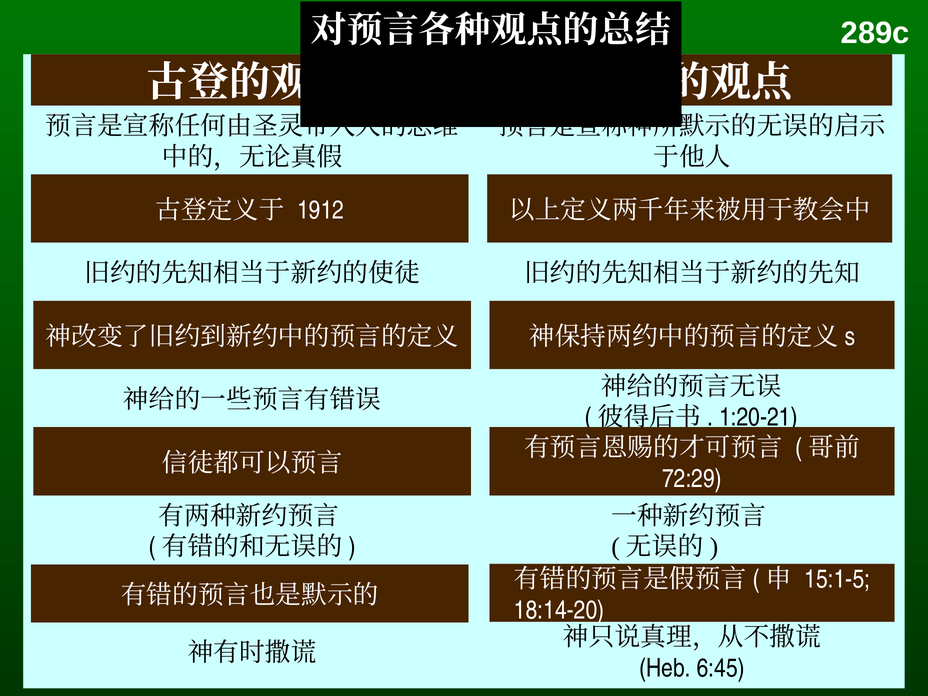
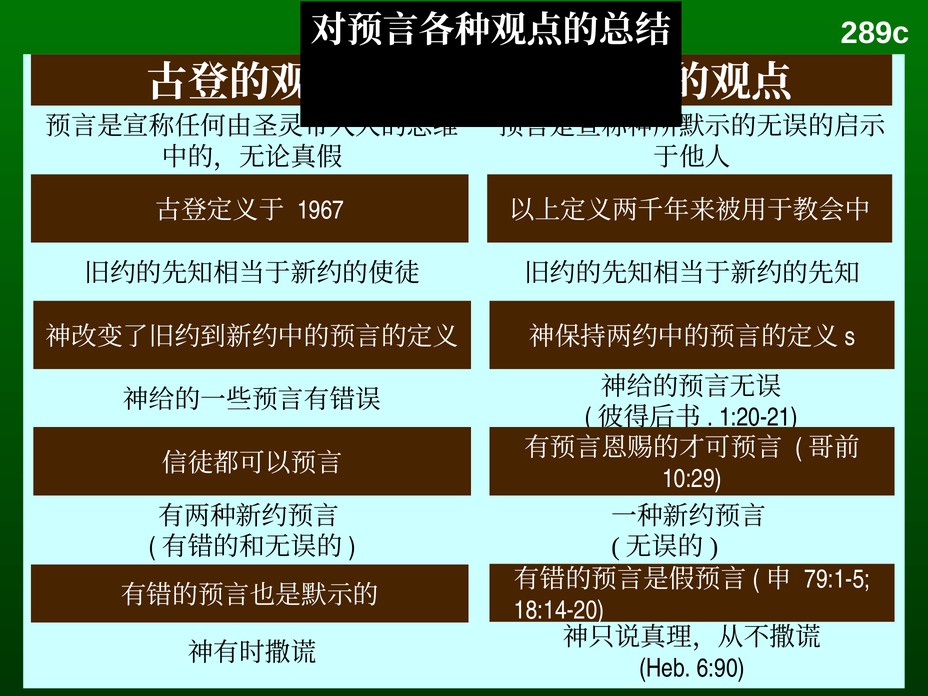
1912: 1912 -> 1967 (321, 210)
72:29: 72:29 -> 10:29 (692, 479)
15:1-5: 15:1-5 -> 79:1-5 (837, 579)
6:45: 6:45 -> 6:90 (721, 668)
